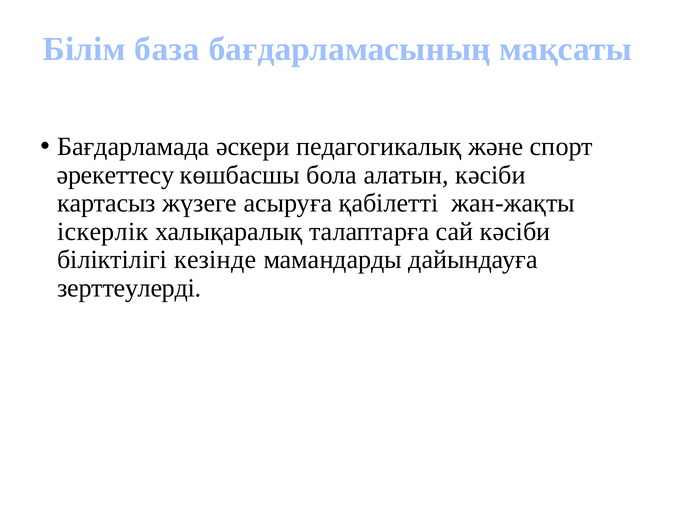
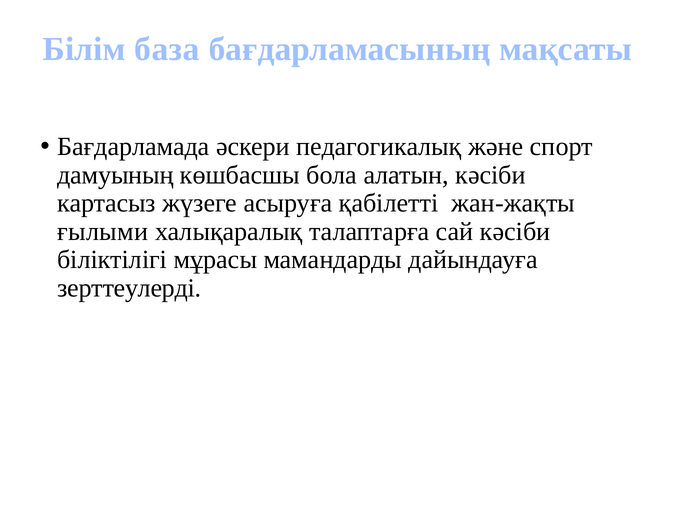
әрекеттесу: әрекеттесу -> дамуының (115, 175)
іскерлік: іскерлік -> ғылыми (103, 231)
кезінде: кезінде -> мұрасы (215, 260)
